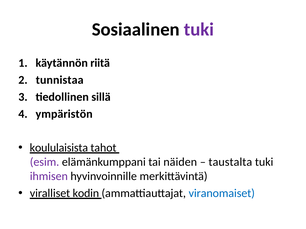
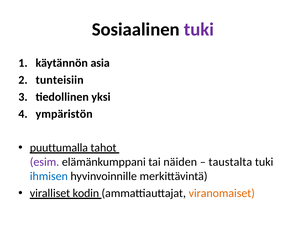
riitä: riitä -> asia (100, 63)
tunnistaa: tunnistaa -> tunteisiin (60, 80)
sillä: sillä -> yksi (101, 97)
koululaisista: koululaisista -> puuttumalla (59, 148)
ihmisen colour: purple -> blue (49, 177)
viranomaiset colour: blue -> orange (222, 194)
